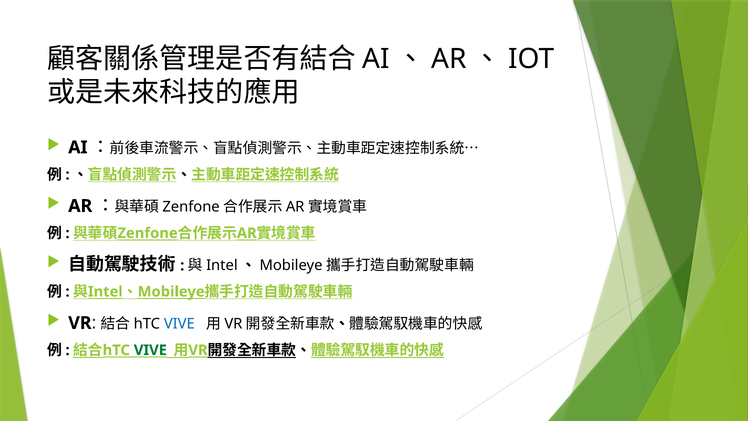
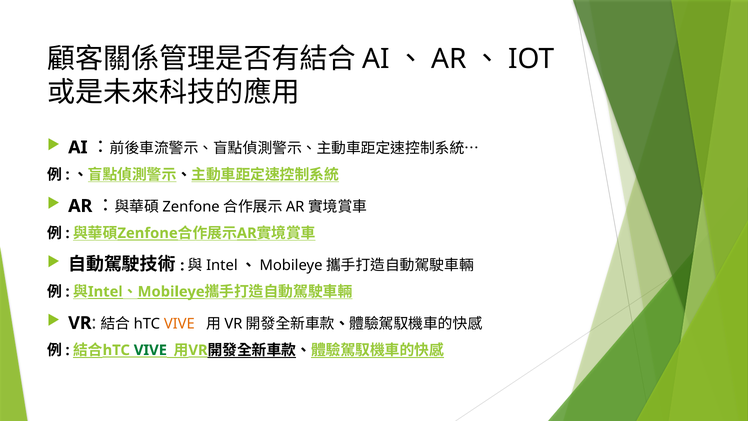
VIVE colour: blue -> orange (179, 324)
